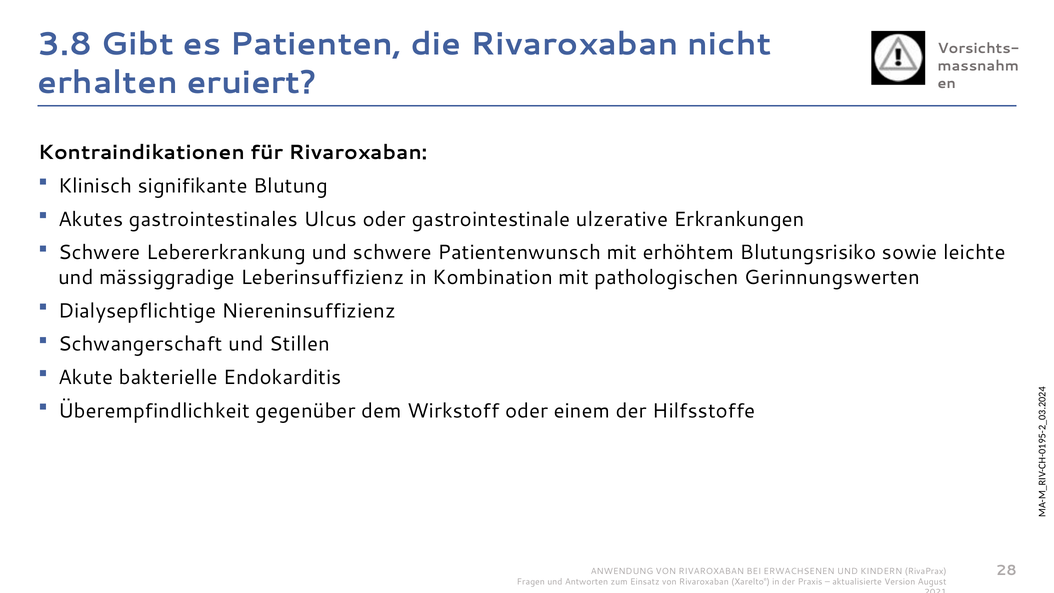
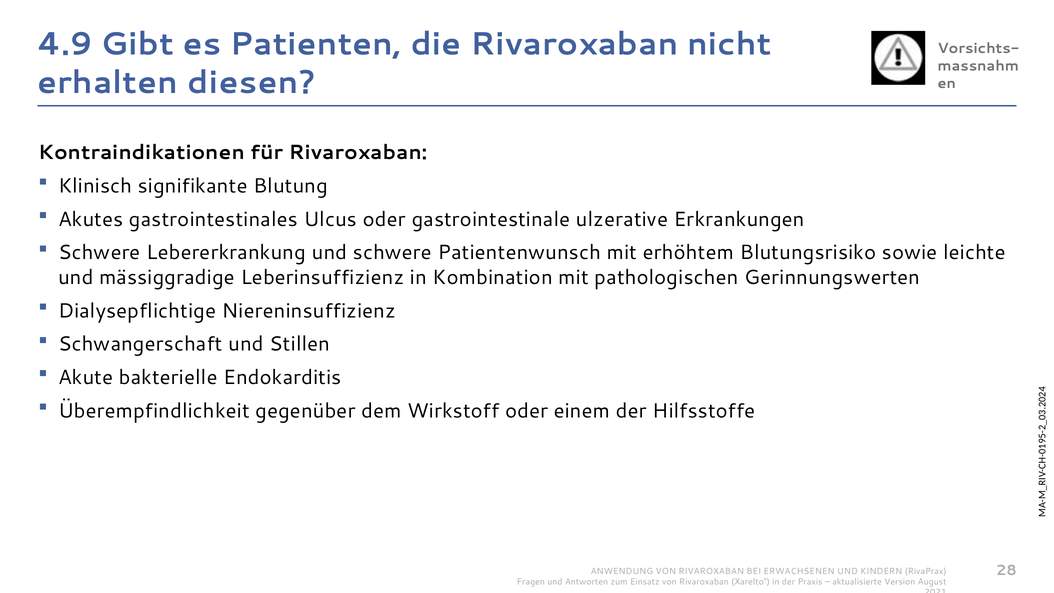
3.8: 3.8 -> 4.9 (65, 44)
eruiert: eruiert -> diesen (251, 83)
